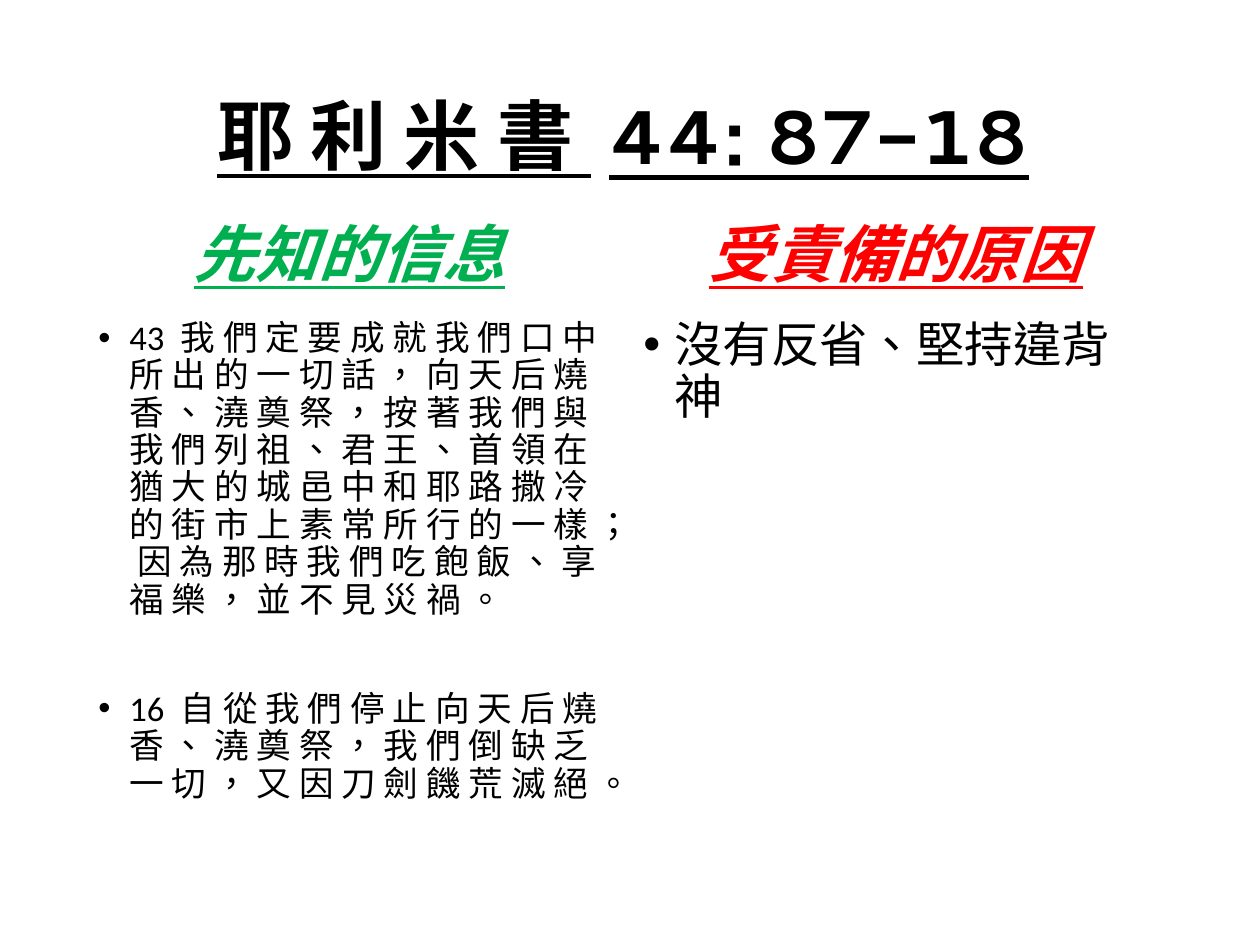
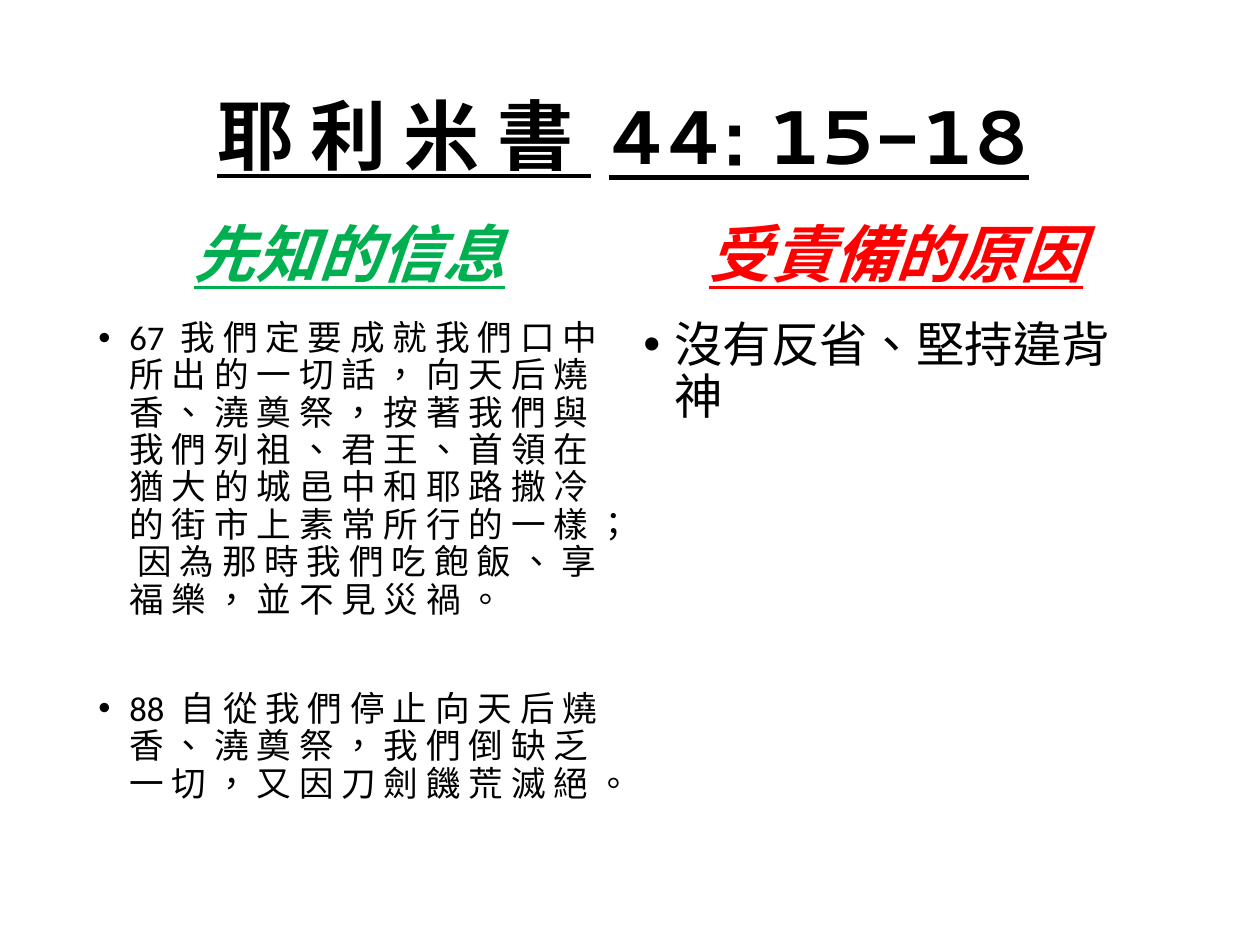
87-18: 87-18 -> 15-18 (897, 140)
43: 43 -> 67 (147, 339)
16: 16 -> 88 (147, 710)
